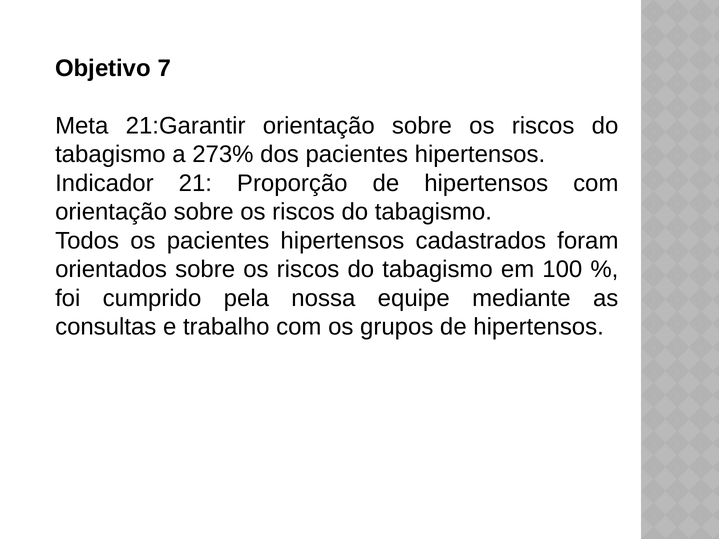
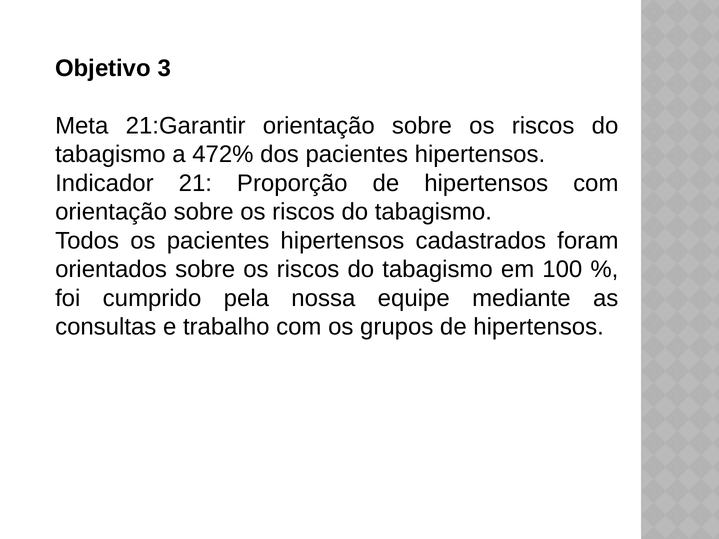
7: 7 -> 3 (164, 68)
273%: 273% -> 472% (223, 155)
